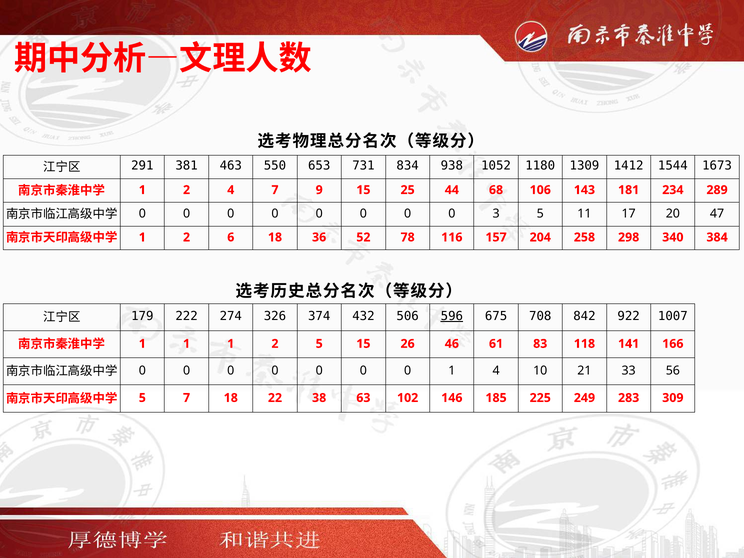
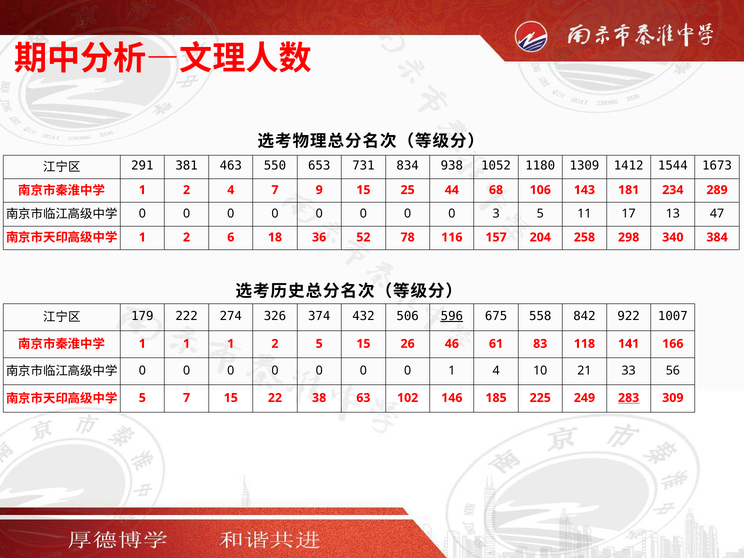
20: 20 -> 13 (673, 214)
708: 708 -> 558 (540, 316)
7 18: 18 -> 15 (231, 398)
283 underline: none -> present (629, 398)
